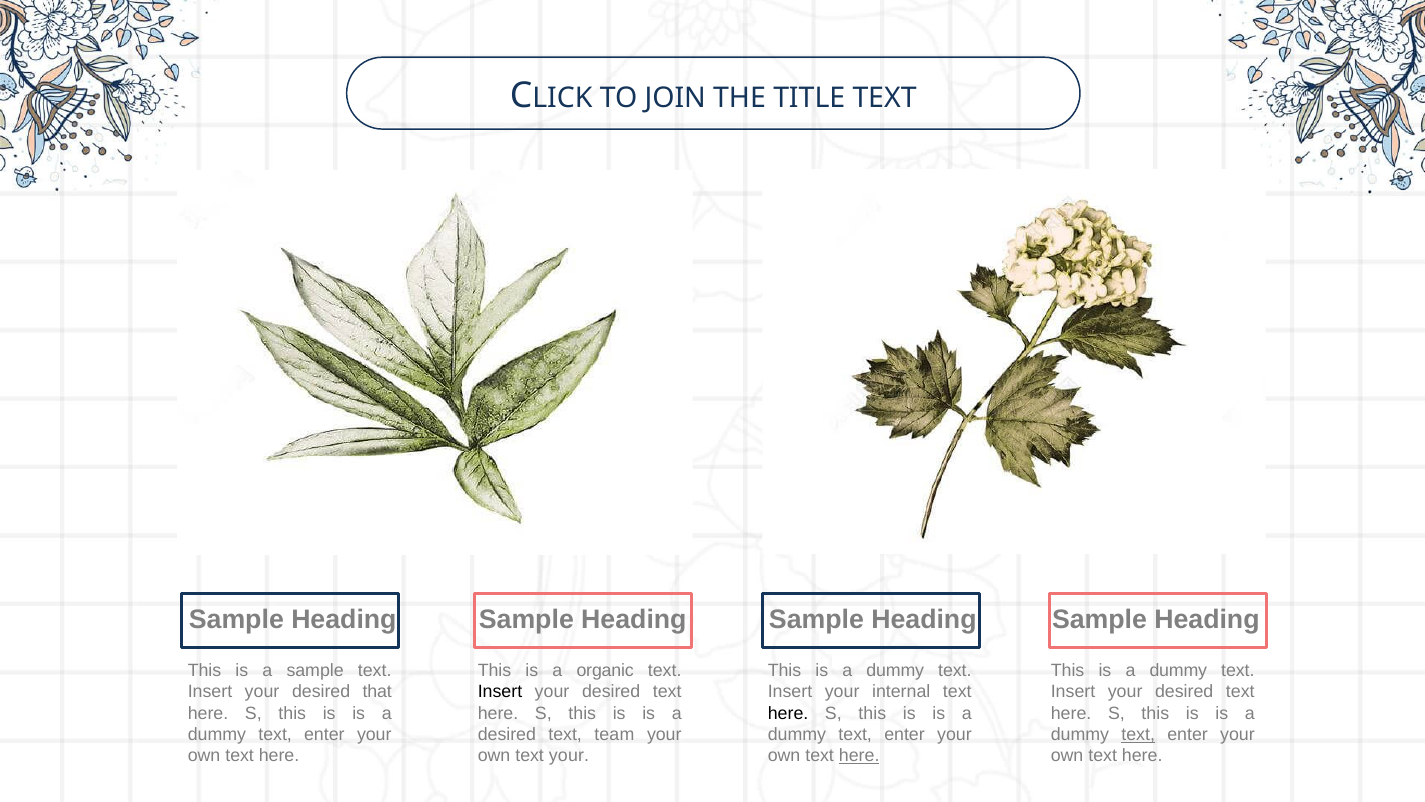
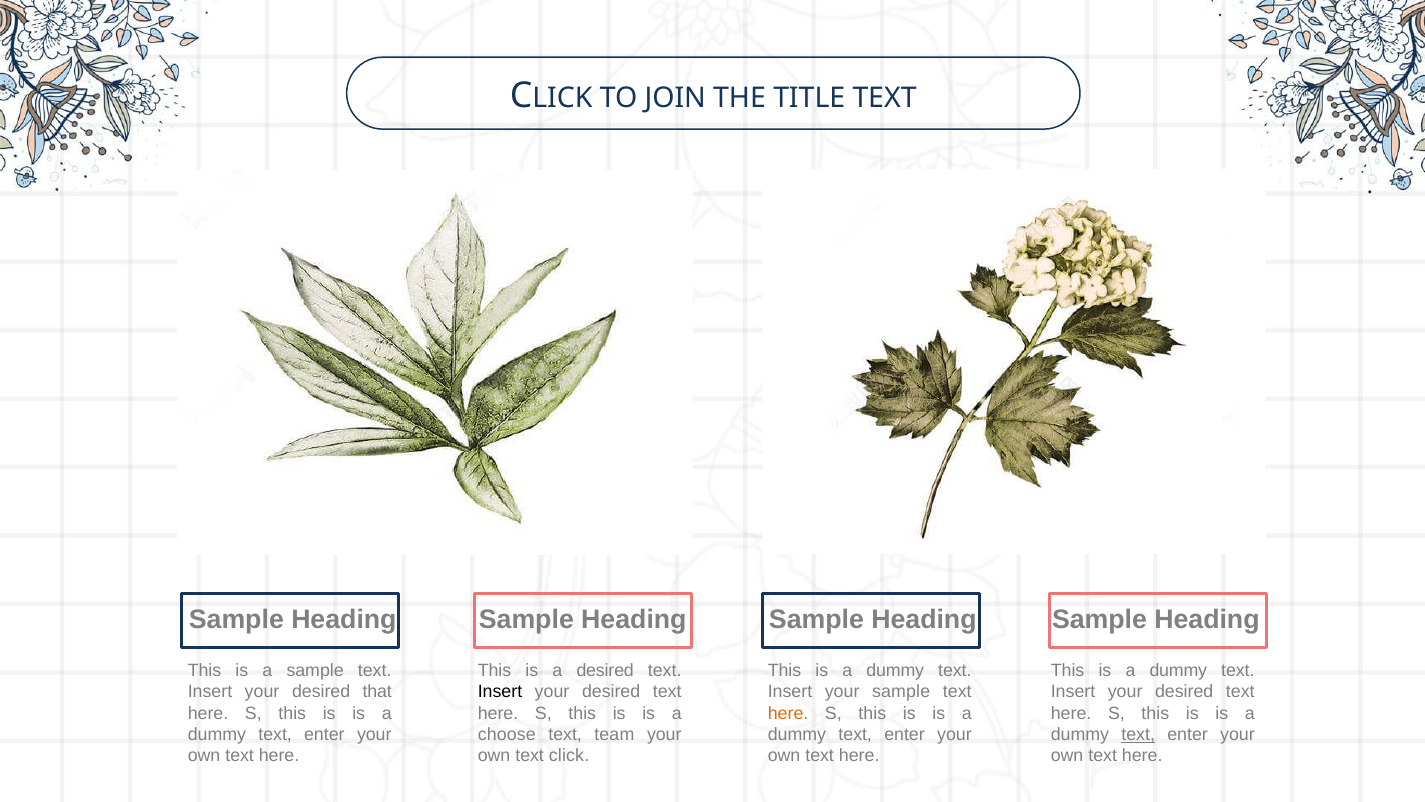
a organic: organic -> desired (605, 670)
your internal: internal -> sample (901, 692)
here colour: black -> orange (788, 713)
desired: desired -> choose (507, 735)
text your: your -> click (569, 756)
here underline: present -> none (859, 756)
